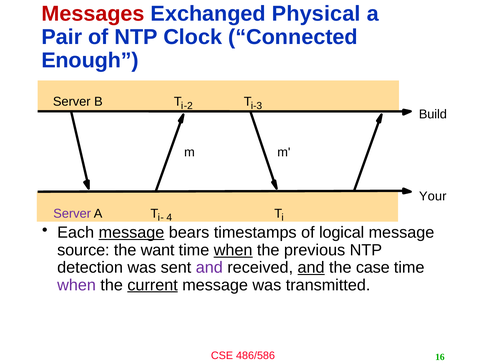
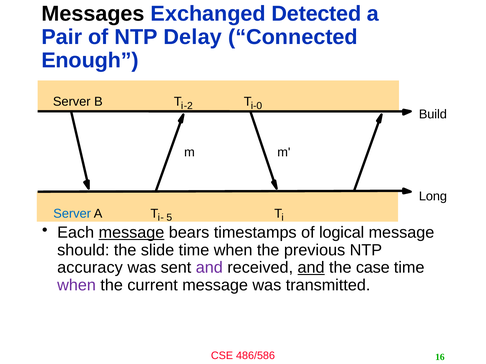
Messages colour: red -> black (93, 14)
Physical: Physical -> Detected (316, 14)
Clock: Clock -> Delay (193, 37)
i-3: i-3 -> i-0 (257, 106)
Your: Your -> Long (433, 197)
Server colour: purple -> blue (72, 214)
4: 4 -> 5 (169, 218)
source: source -> should (83, 250)
want: want -> slide (158, 250)
when underline: present -> none (233, 250)
detection: detection -> accuracy (90, 268)
current underline: present -> none (153, 285)
